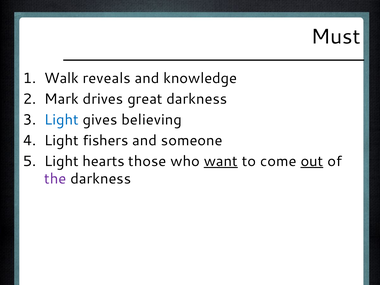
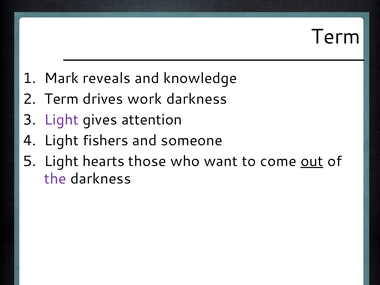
Must: Must -> Term (336, 37)
Walk: Walk -> Mark (61, 78)
Mark: Mark -> Term (61, 99)
great: great -> work (145, 99)
Light colour: blue -> purple (61, 120)
believing: believing -> attention (152, 120)
want underline: present -> none (221, 161)
